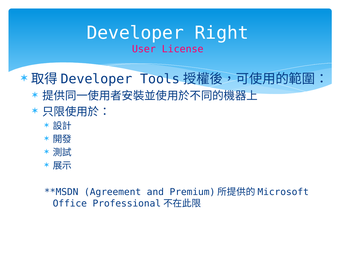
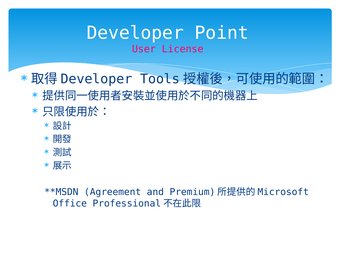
Right: Right -> Point (222, 33)
